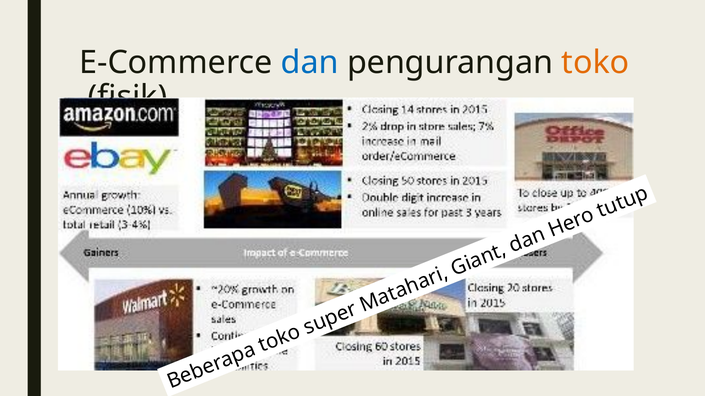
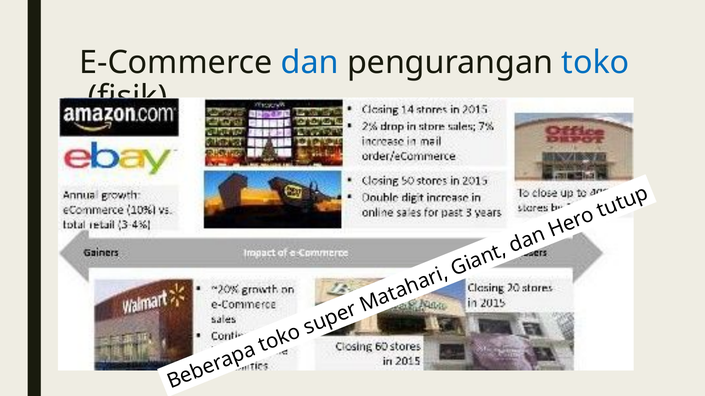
toko colour: orange -> blue (595, 63)
